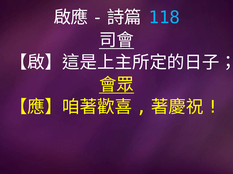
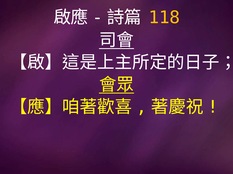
118 colour: light blue -> yellow (164, 18)
